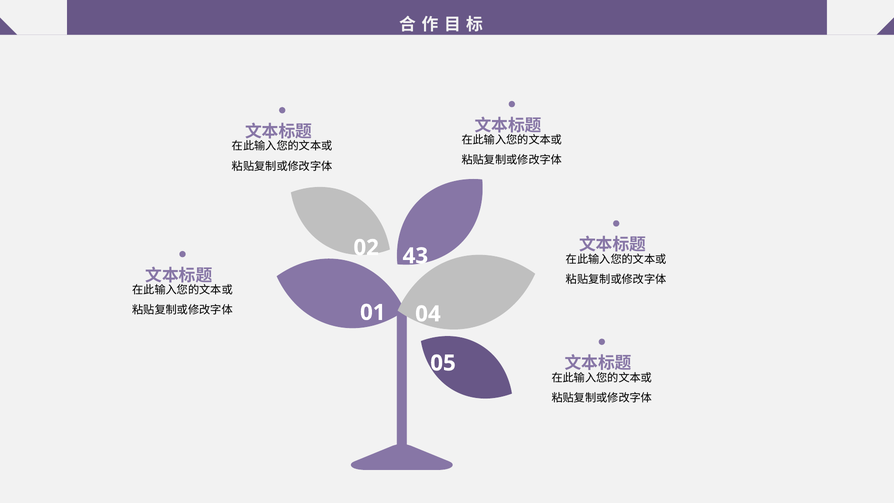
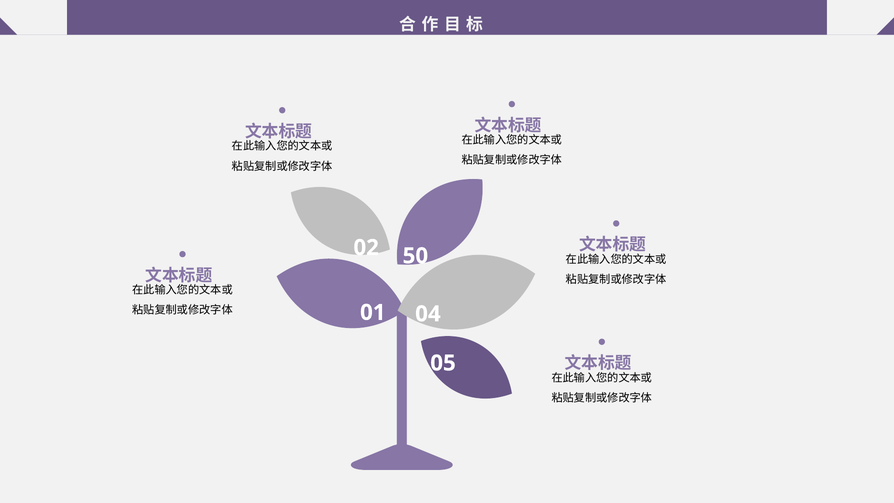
43: 43 -> 50 (415, 256)
